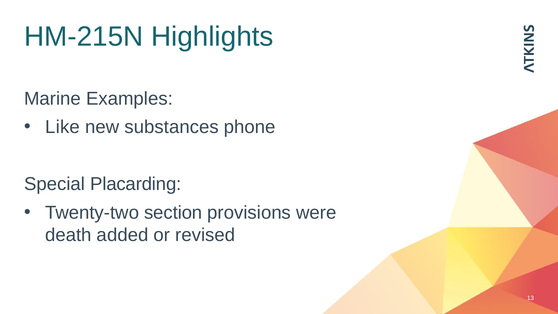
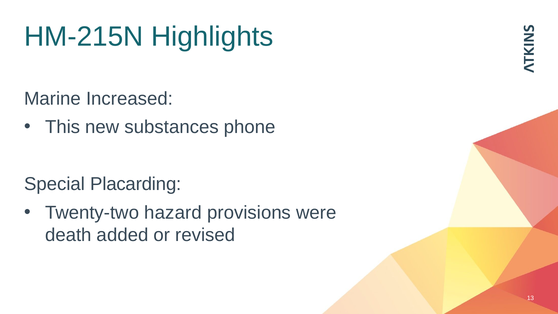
Examples: Examples -> Increased (129, 98)
Like: Like -> This (63, 127)
section: section -> hazard (173, 213)
